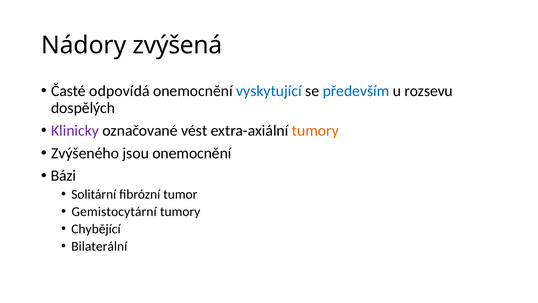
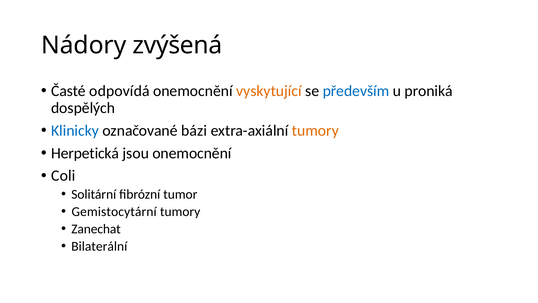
vyskytující colour: blue -> orange (269, 91)
rozsevu: rozsevu -> proniká (429, 91)
Klinicky colour: purple -> blue (75, 130)
vést: vést -> bázi (194, 130)
Zvýšeného: Zvýšeného -> Herpetická (85, 153)
Bázi: Bázi -> Coli (63, 176)
Chybějící: Chybějící -> Zanechat (96, 229)
